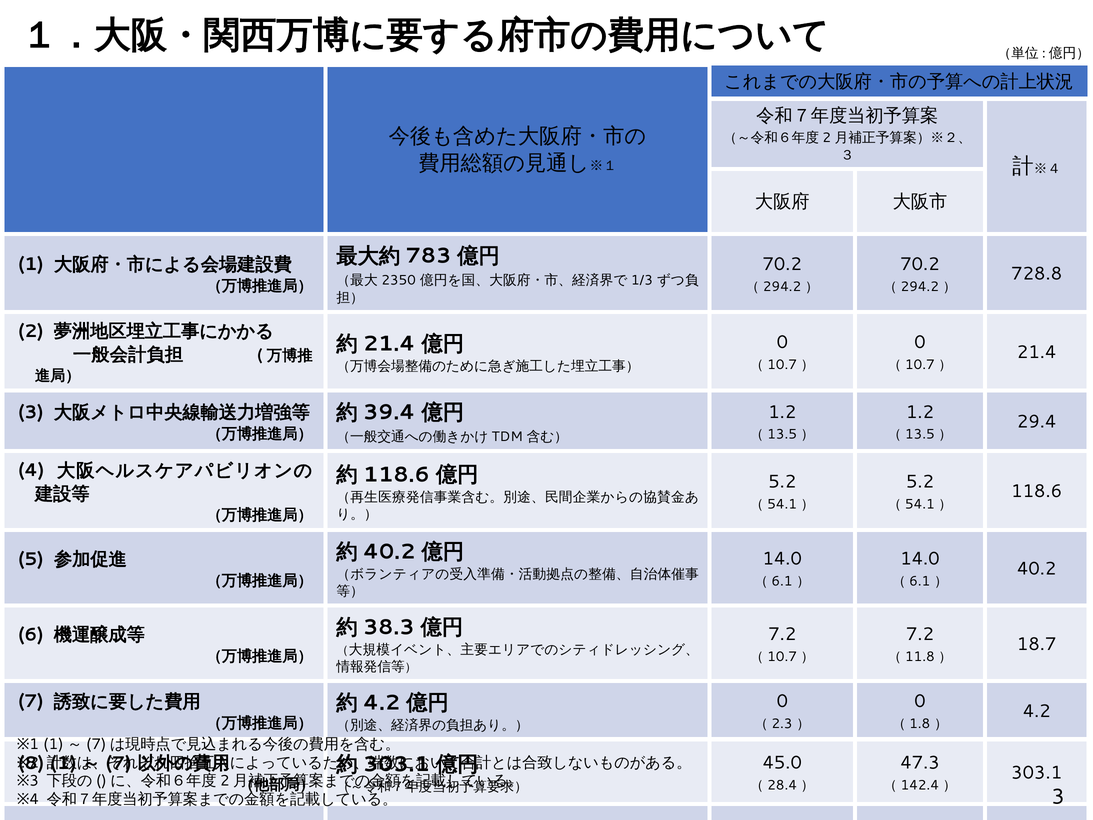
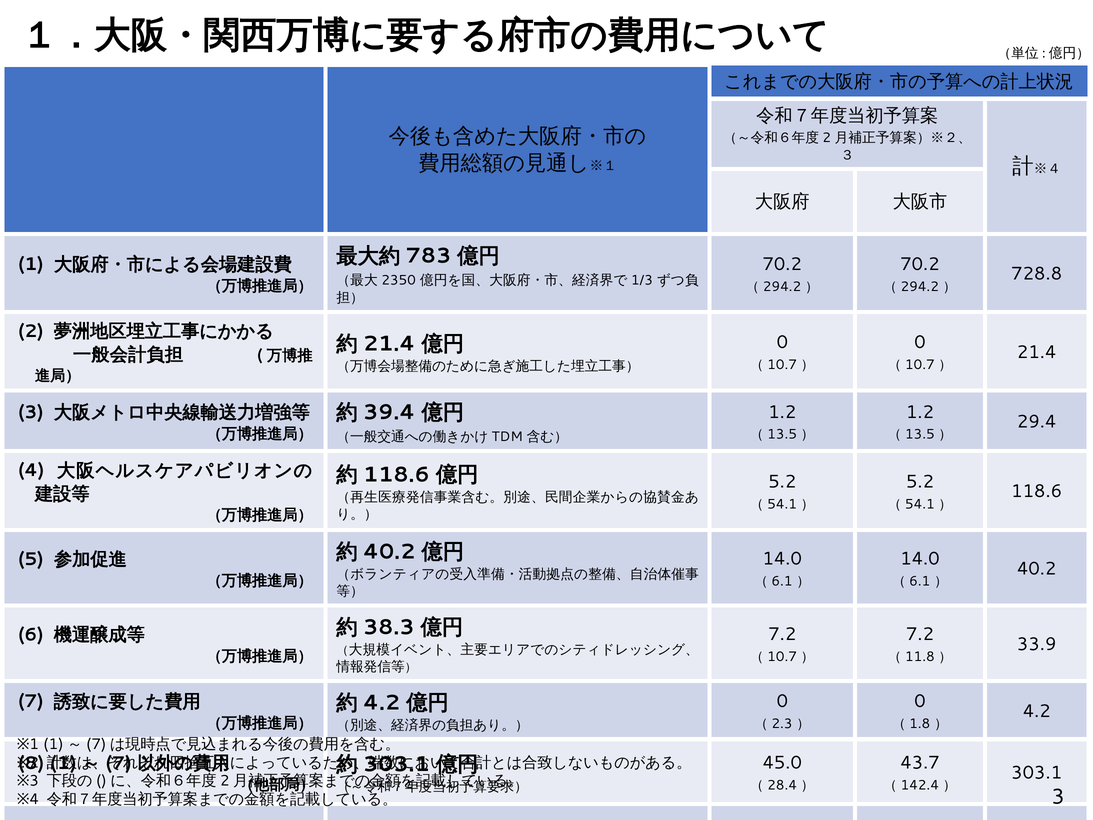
18.7: 18.7 -> 33.9 (1037, 644)
47.3: 47.3 -> 43.7 (920, 763)
